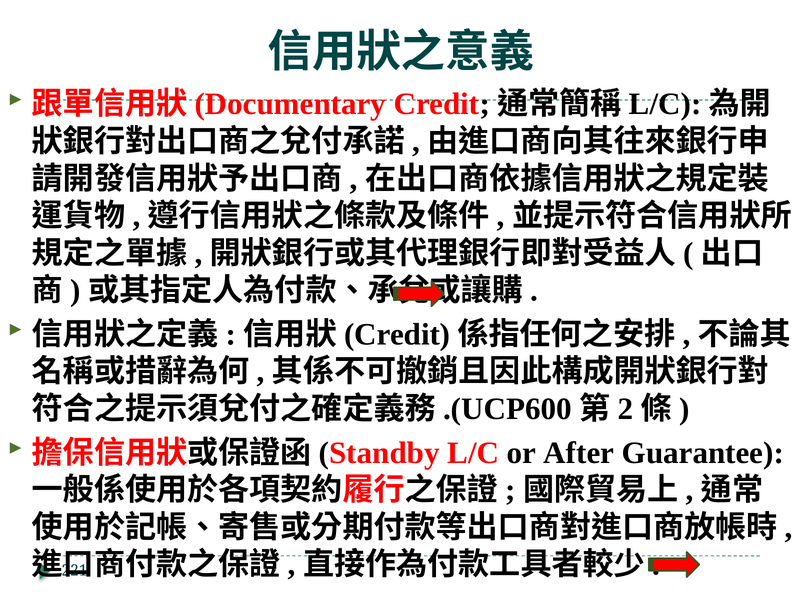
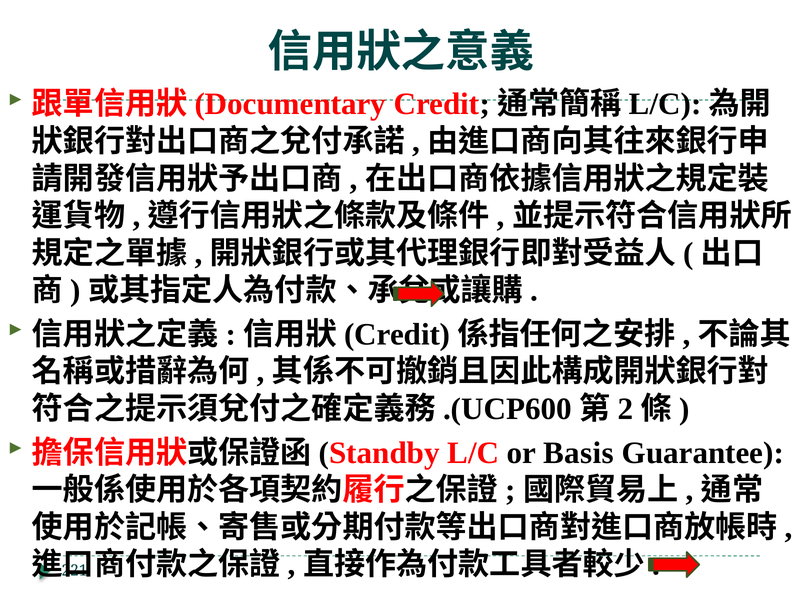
After: After -> Basis (579, 453)
